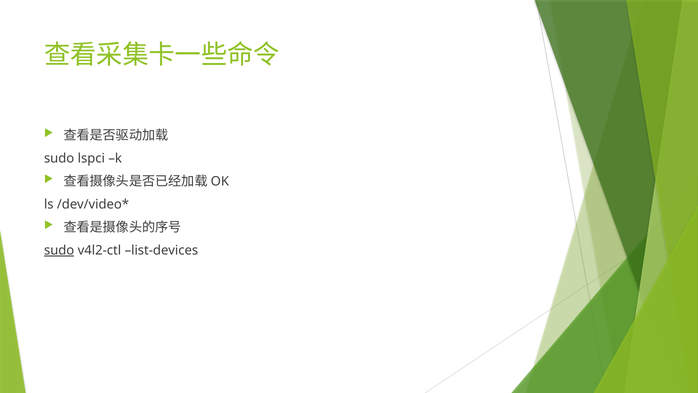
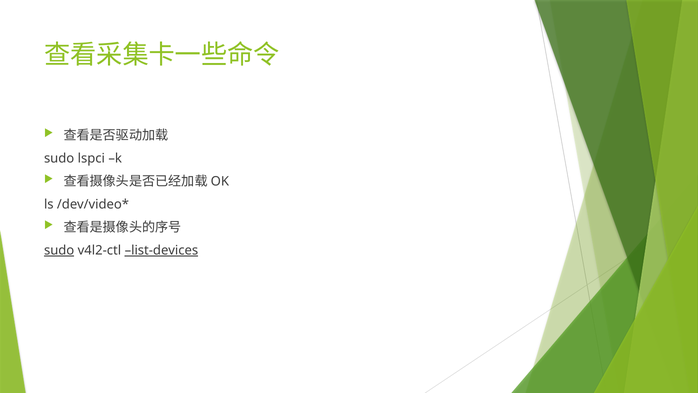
list-devices underline: none -> present (161, 250)
